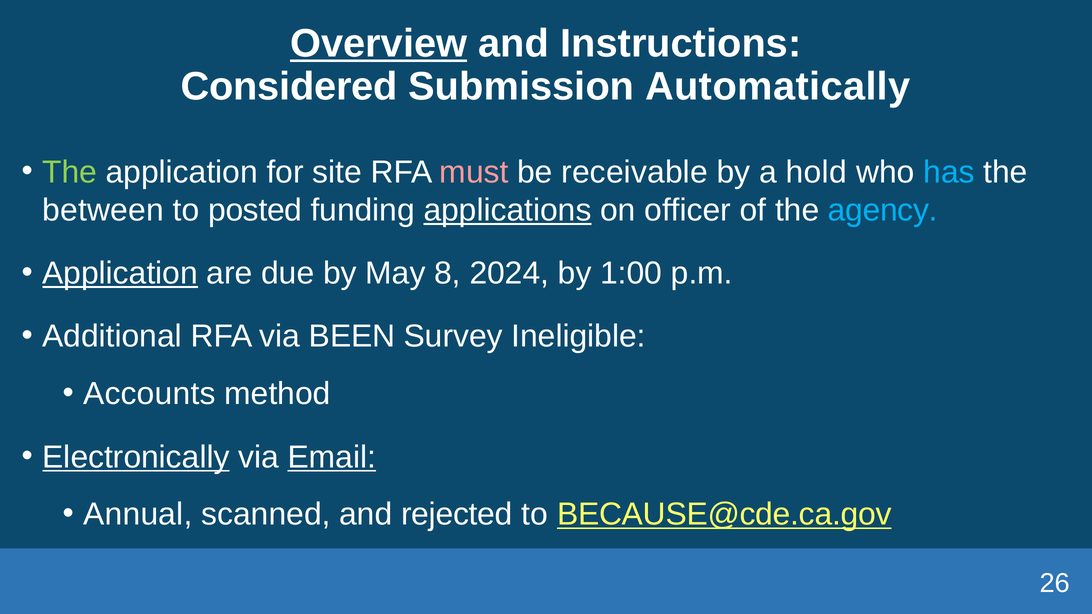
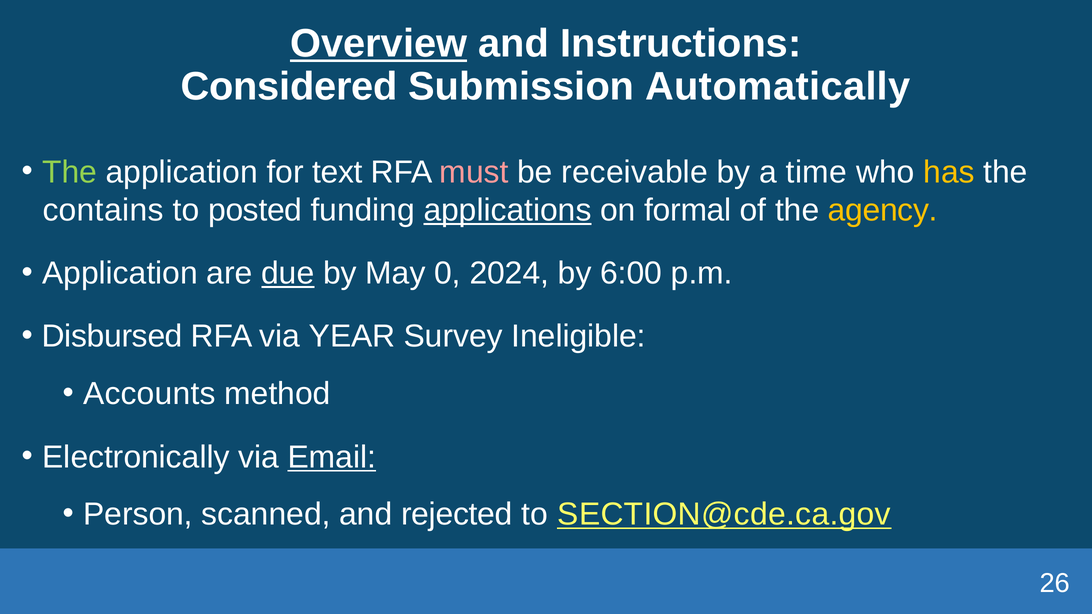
site: site -> text (337, 172)
hold: hold -> time (816, 172)
has colour: light blue -> yellow (949, 172)
between: between -> contains (103, 210)
officer: officer -> formal (688, 210)
agency colour: light blue -> yellow (883, 210)
Application underline: present -> none (120, 273)
due underline: none -> present (288, 273)
8: 8 -> 0 (448, 273)
1:00: 1:00 -> 6:00 (631, 273)
Additional: Additional -> Disbursed (112, 337)
BEEN: BEEN -> YEAR (352, 337)
Electronically underline: present -> none (136, 457)
Annual: Annual -> Person (138, 515)
BECAUSE@cde.ca.gov: BECAUSE@cde.ca.gov -> SECTION@cde.ca.gov (724, 515)
